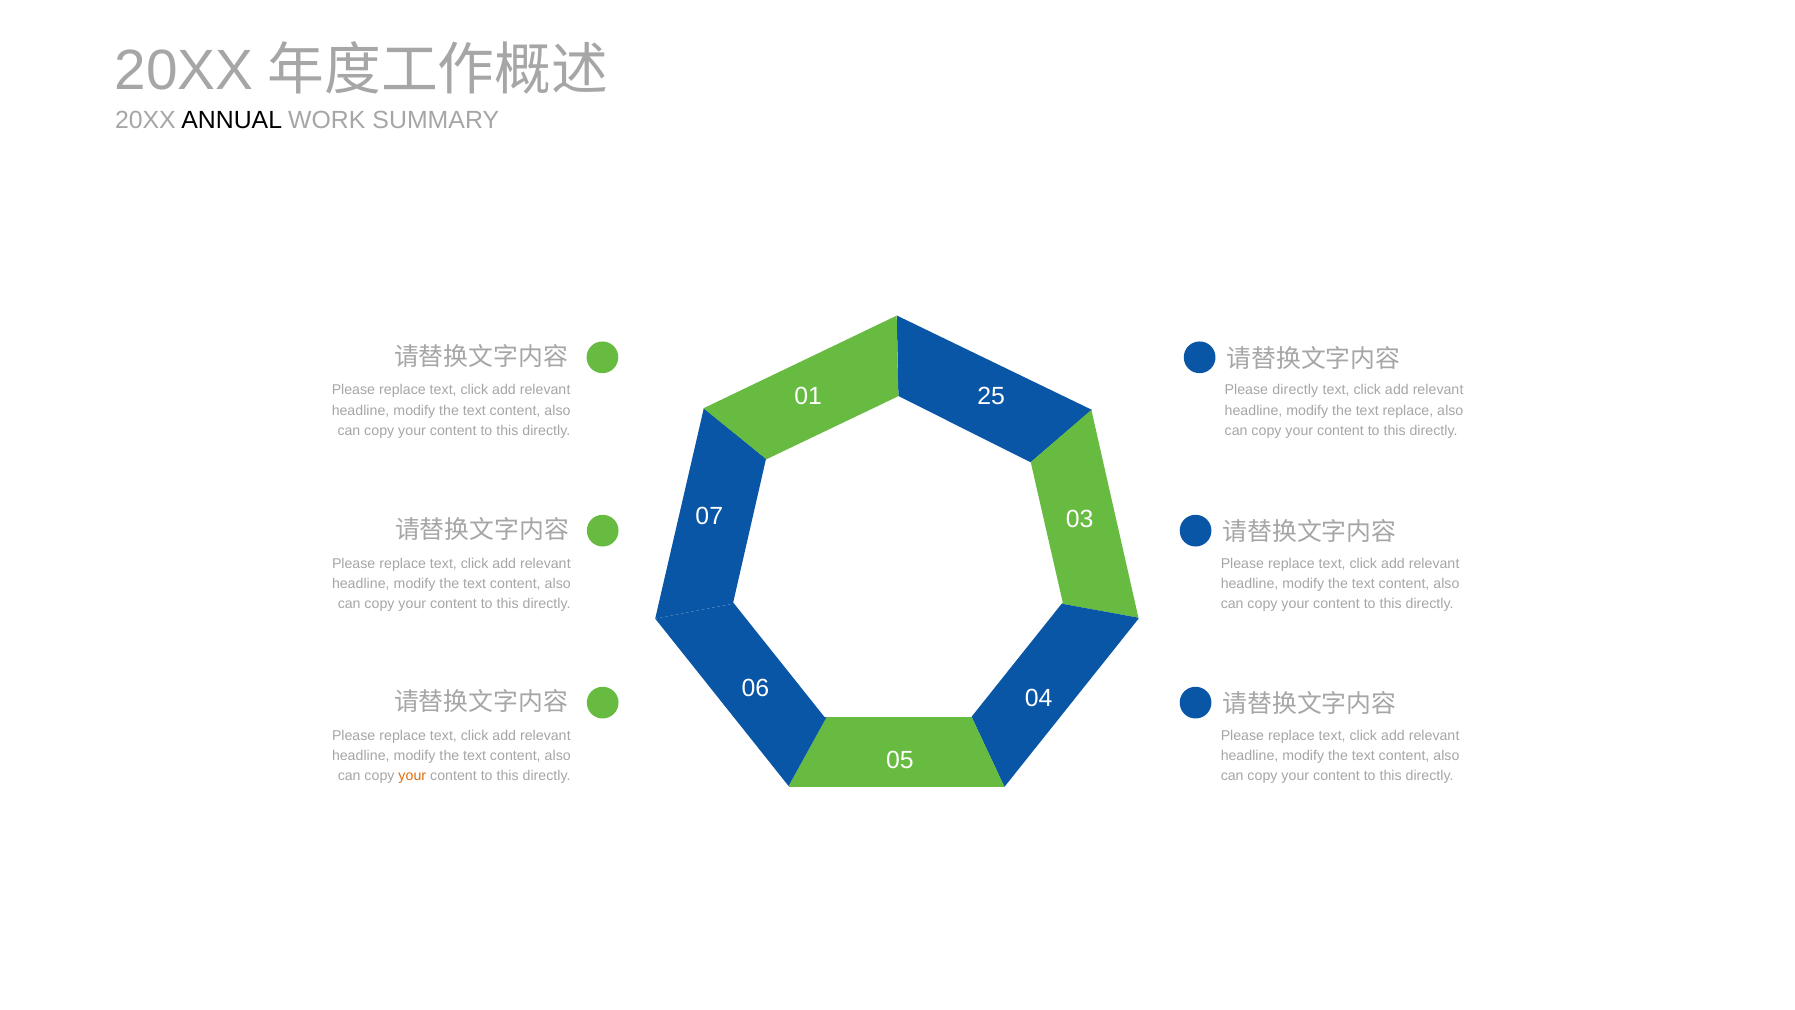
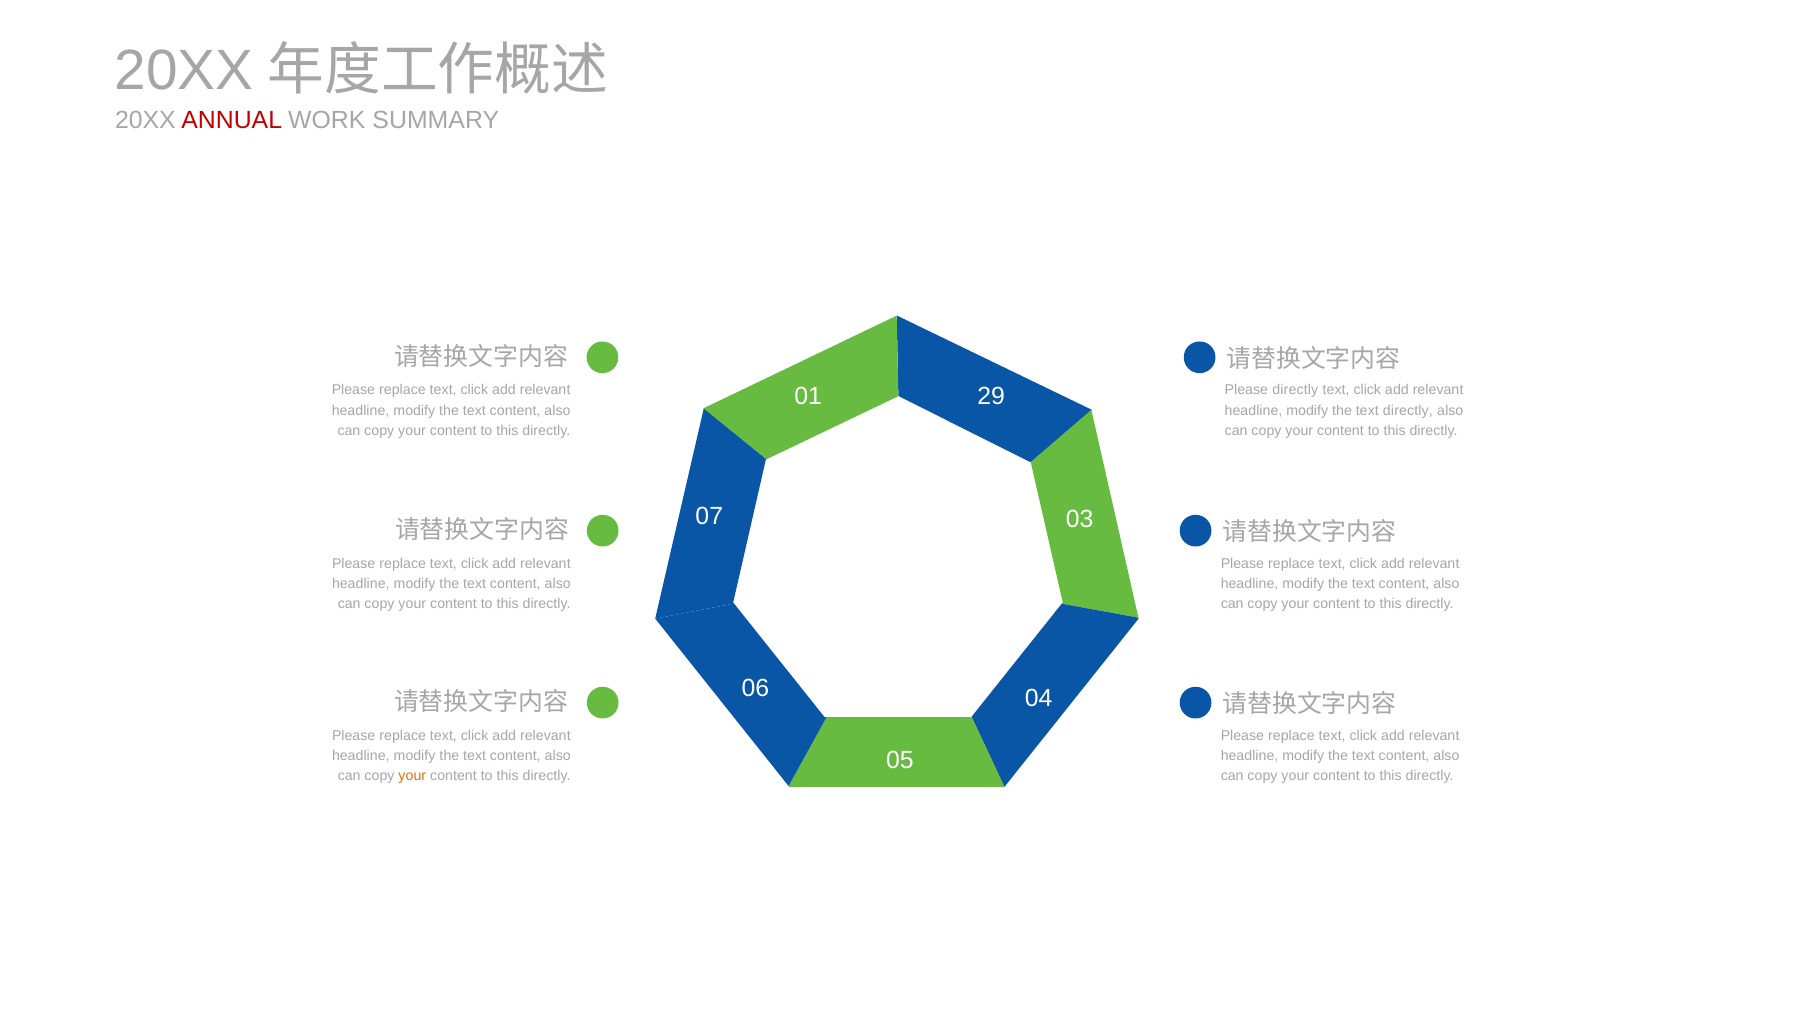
ANNUAL colour: black -> red (232, 120)
25: 25 -> 29 (991, 396)
text replace: replace -> directly (1408, 410)
